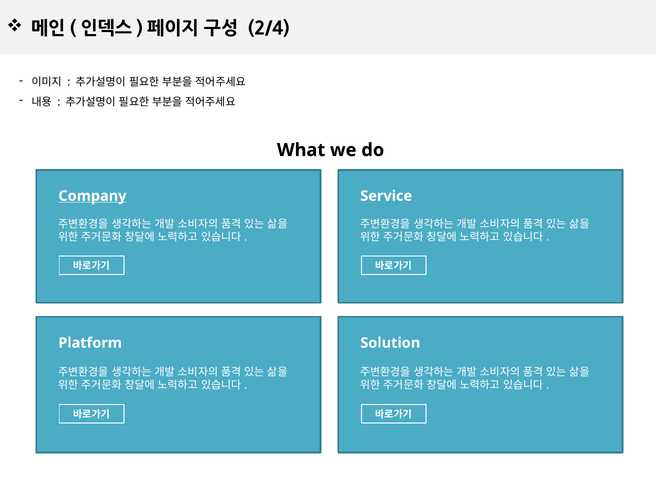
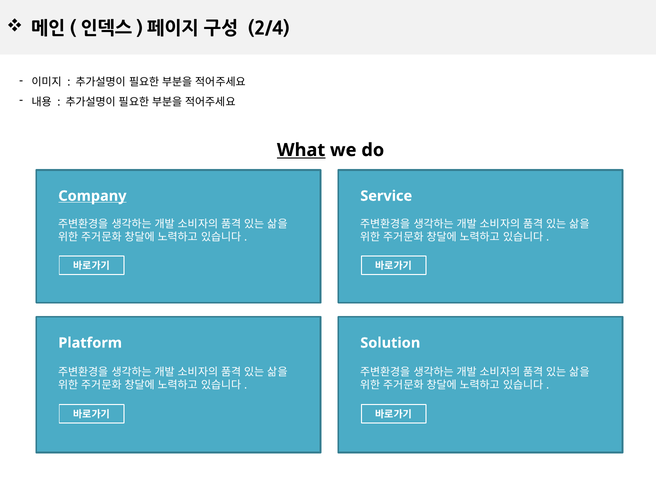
What underline: none -> present (301, 150)
